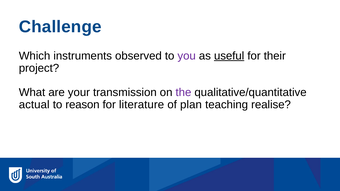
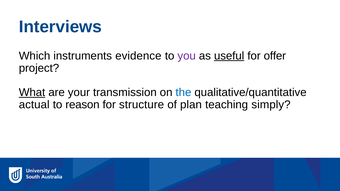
Challenge: Challenge -> Interviews (60, 27)
observed: observed -> evidence (138, 56)
their: their -> offer (275, 56)
What underline: none -> present (32, 93)
the colour: purple -> blue (183, 93)
literature: literature -> structure (142, 105)
realise: realise -> simply (271, 105)
